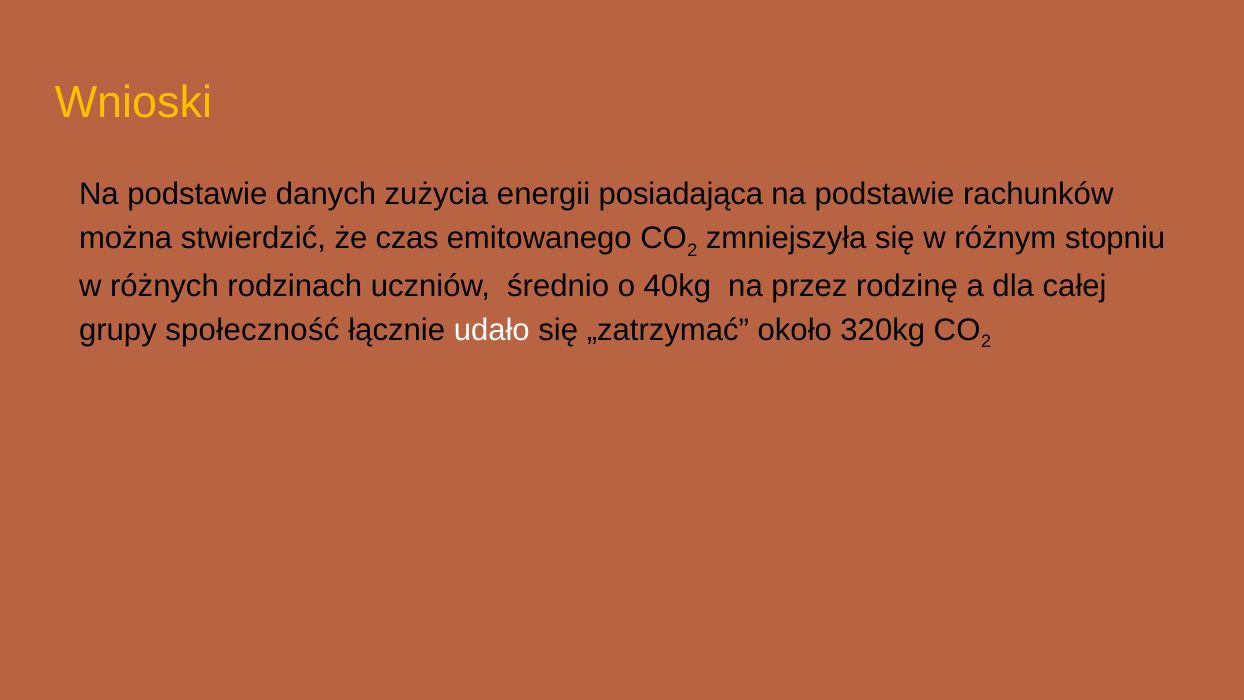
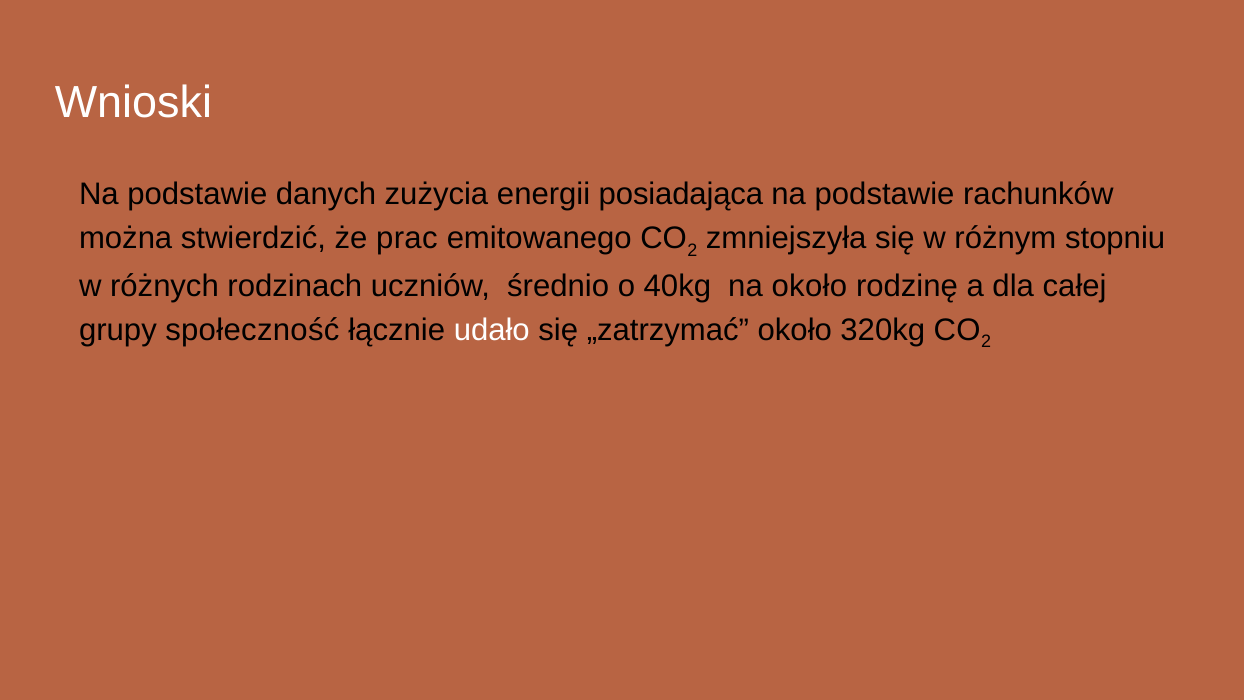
Wnioski colour: yellow -> white (133, 103)
czas: czas -> prac (407, 238)
na przez: przez -> około (809, 286)
